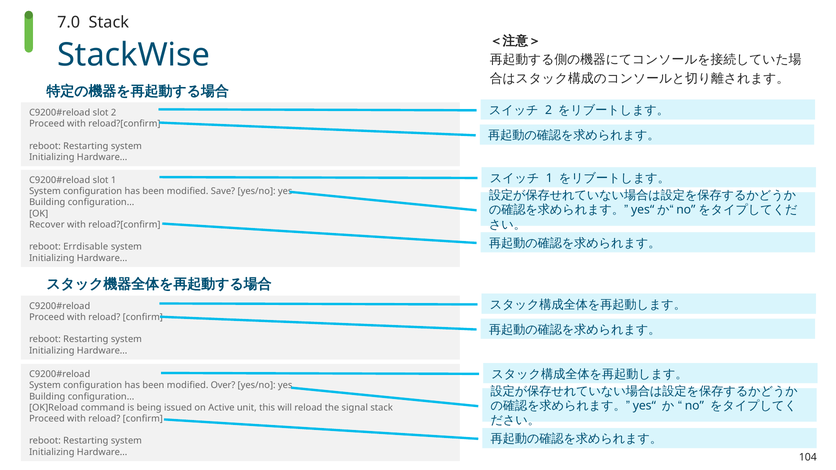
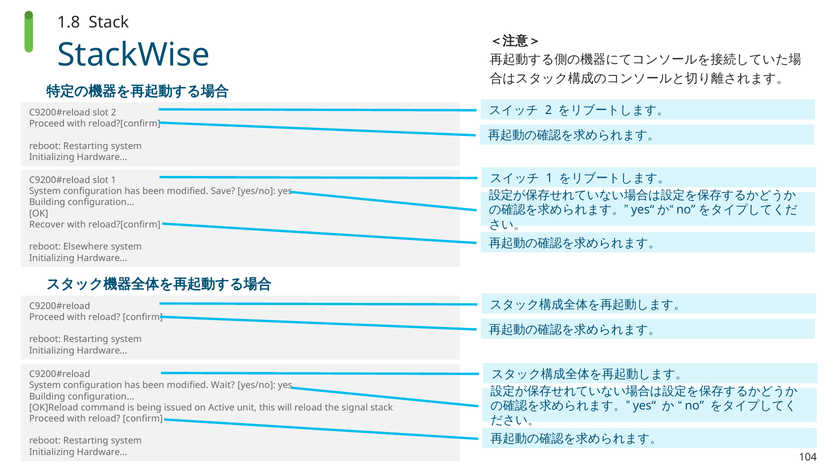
7.0: 7.0 -> 1.8 (69, 23)
Errdisable: Errdisable -> Elsewhere (86, 247)
Over: Over -> Wait (223, 386)
